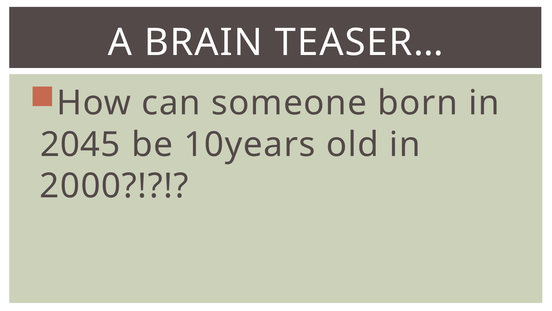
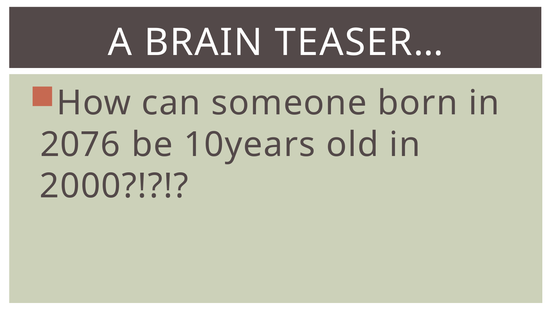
2045: 2045 -> 2076 (80, 144)
